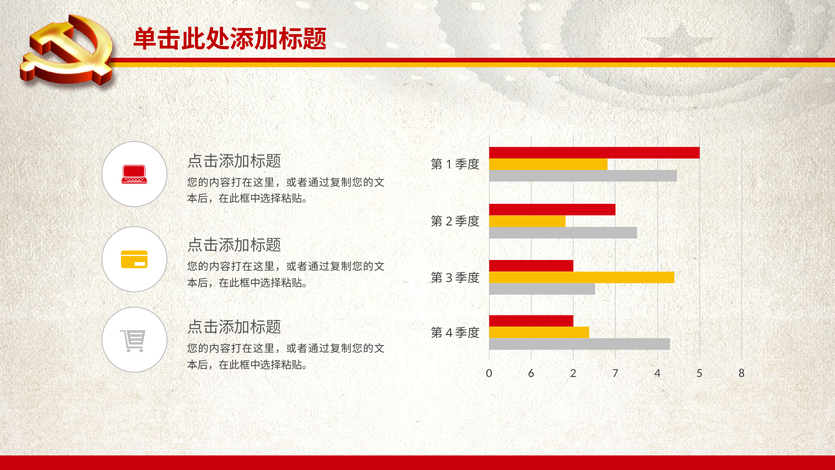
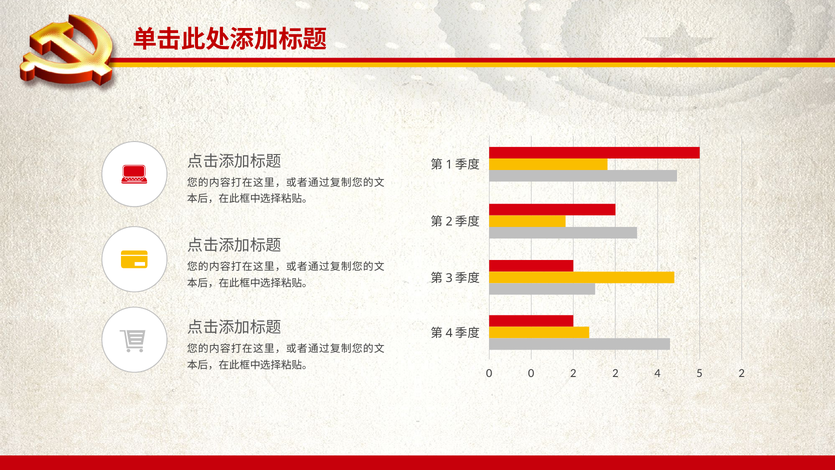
0 6: 6 -> 0 (531, 373)
2 7: 7 -> 2 (615, 373)
5 8: 8 -> 2 (742, 373)
